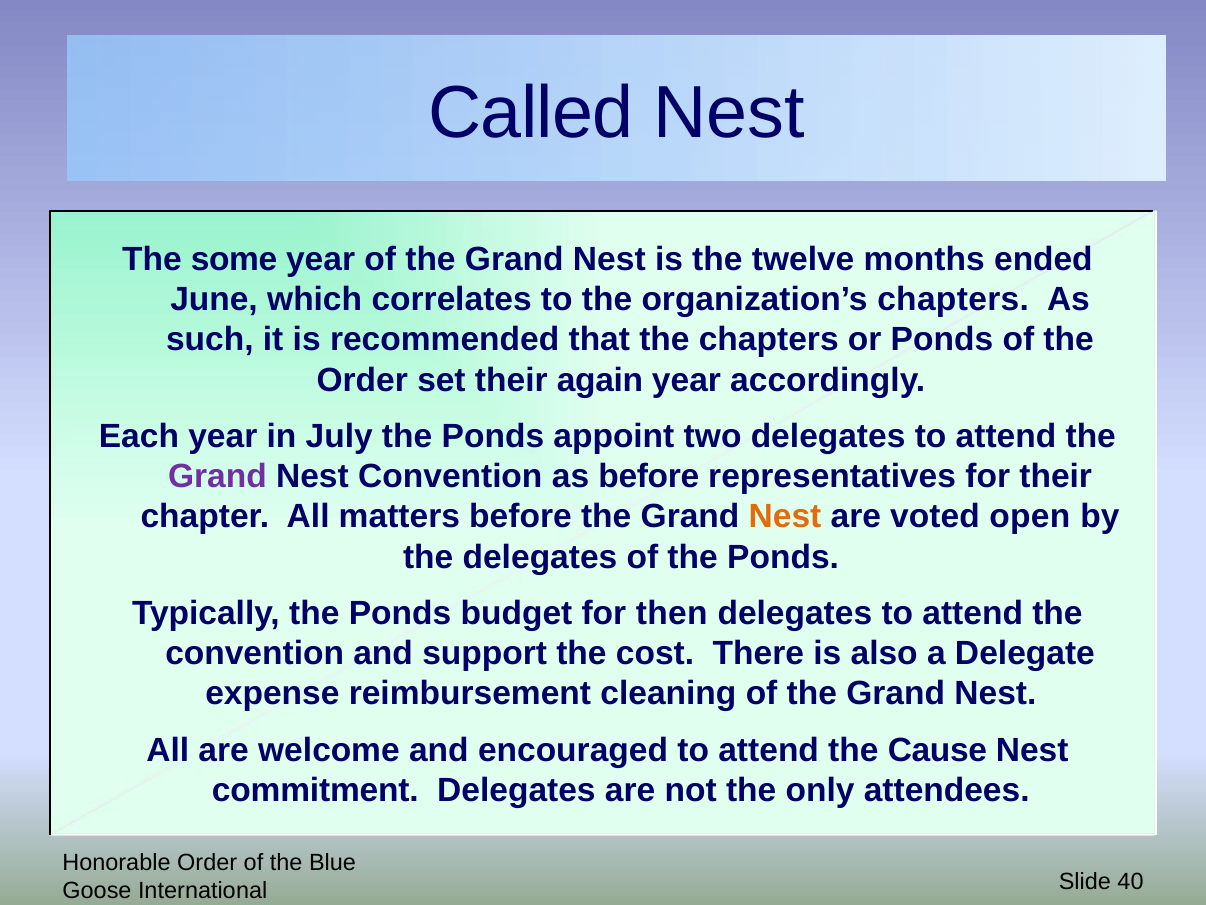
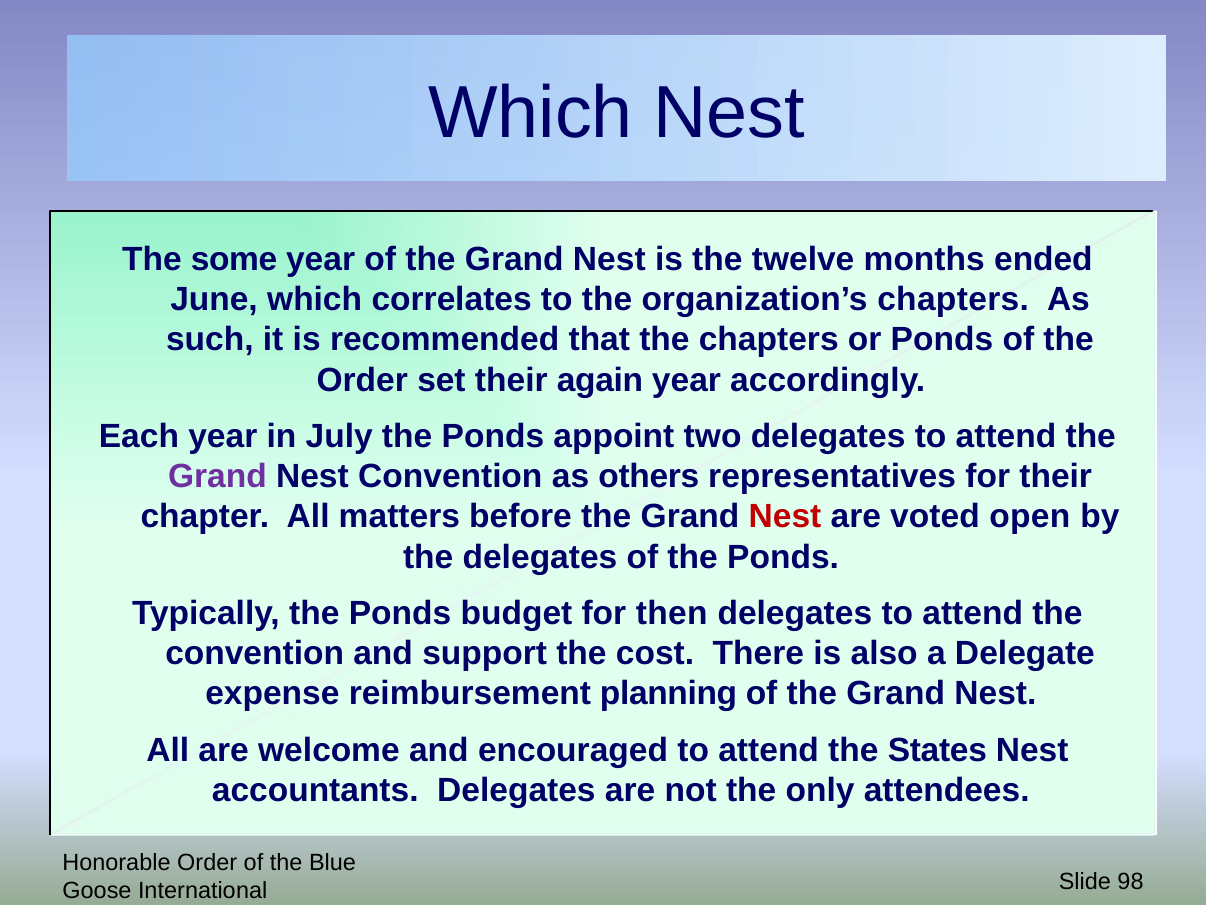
Called: Called -> Which (531, 113)
as before: before -> others (649, 476)
Nest colour: orange -> red (785, 516)
cleaning: cleaning -> planning (669, 693)
Cause: Cause -> States (937, 750)
commitment: commitment -> accountants (315, 790)
40: 40 -> 98 (1131, 881)
